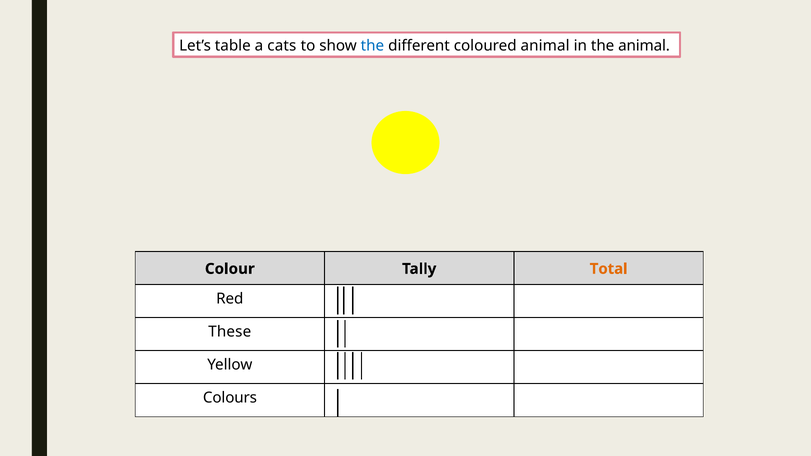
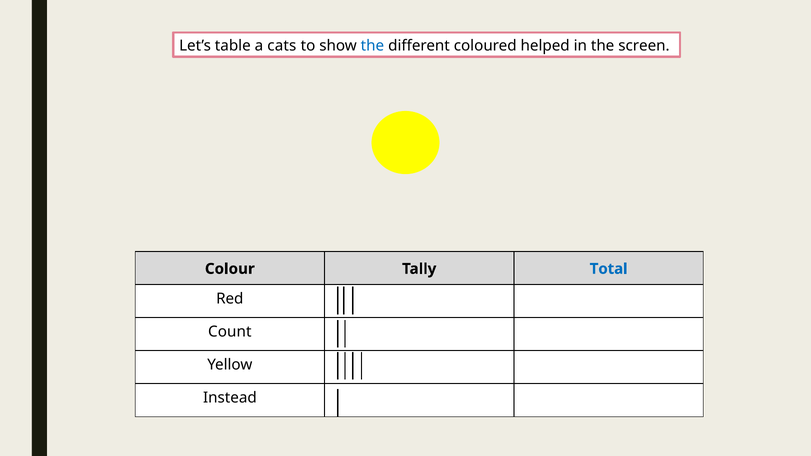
coloured animal: animal -> helped (545, 46)
the animal: animal -> screen (644, 46)
Total colour: orange -> blue (609, 269)
These: These -> Count (230, 332)
Colours: Colours -> Instead (230, 398)
